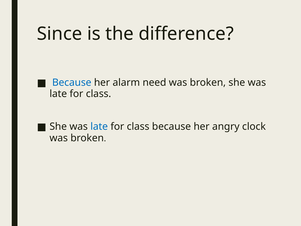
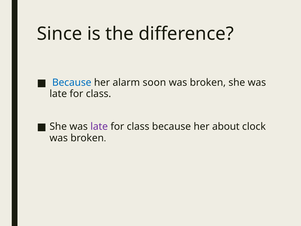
need: need -> soon (154, 82)
late colour: blue -> purple (99, 126)
angry: angry -> about (226, 126)
